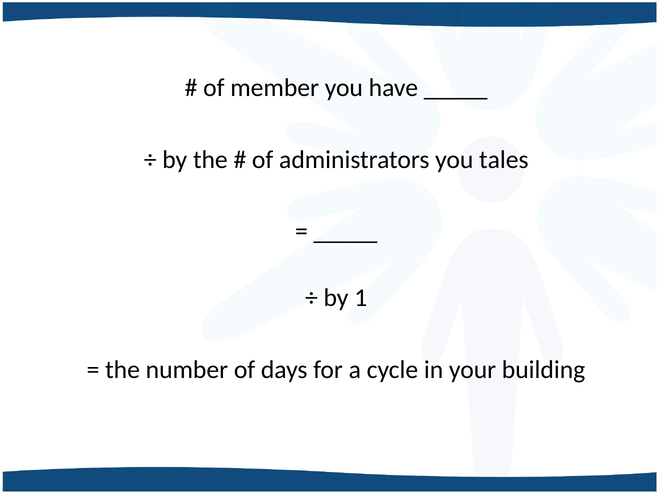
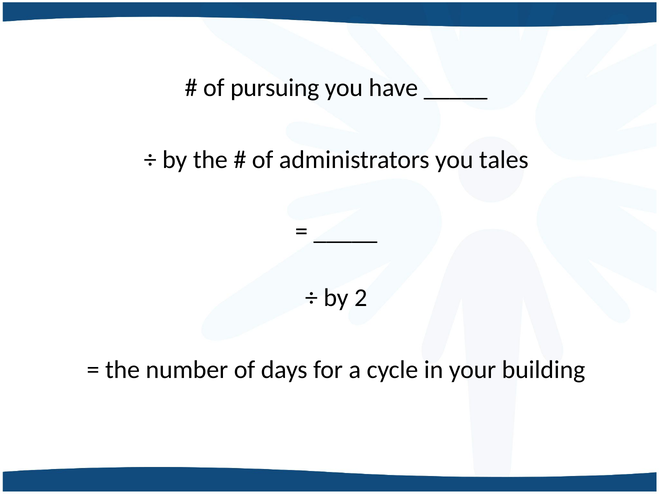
member: member -> pursuing (275, 88)
1: 1 -> 2 (361, 298)
